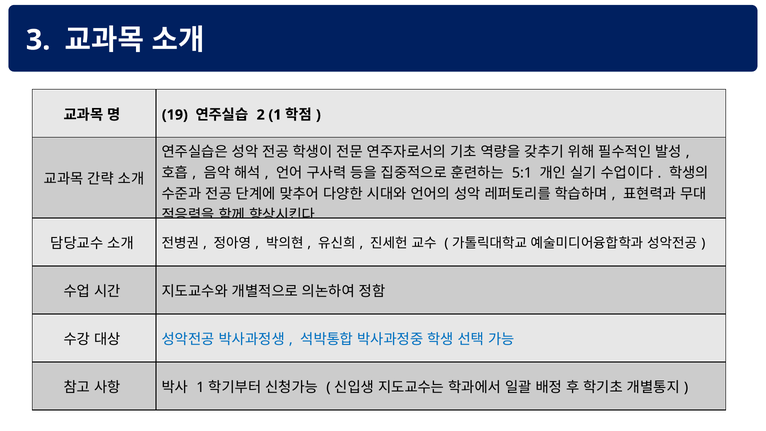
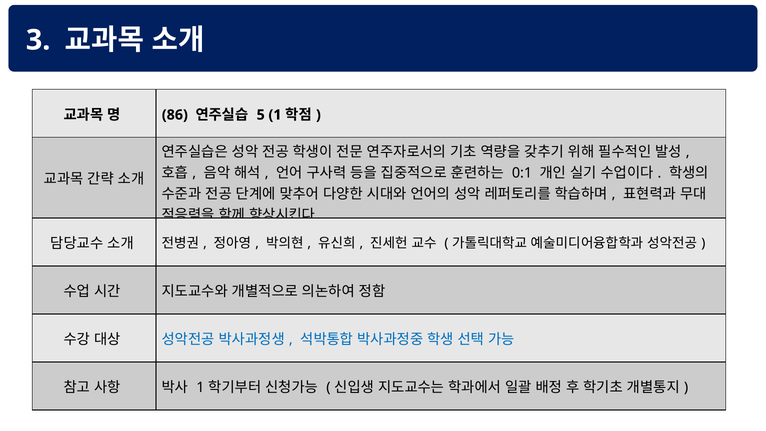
19: 19 -> 86 (175, 115)
2: 2 -> 5 (261, 115)
5:1: 5:1 -> 0:1 (522, 173)
